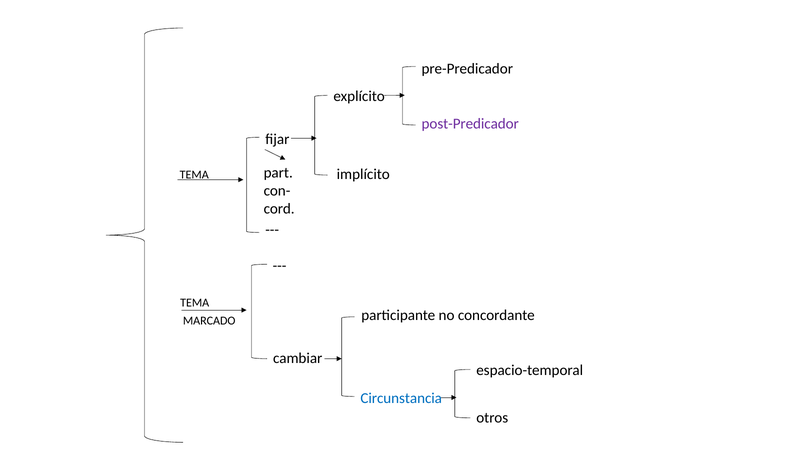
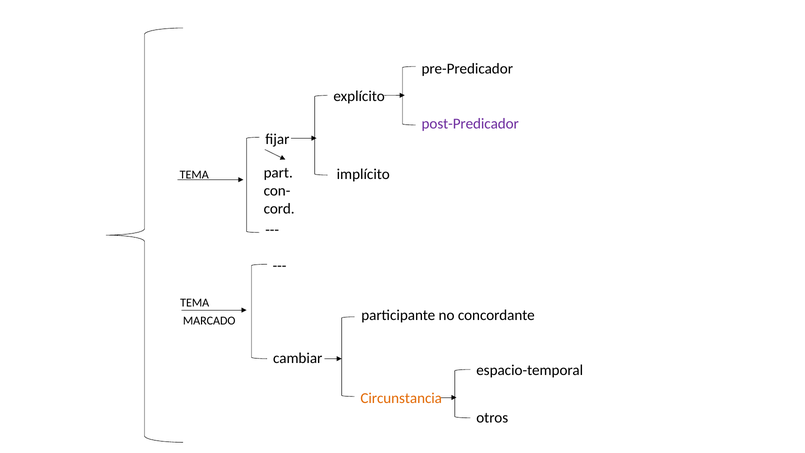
Circunstancia colour: blue -> orange (401, 398)
